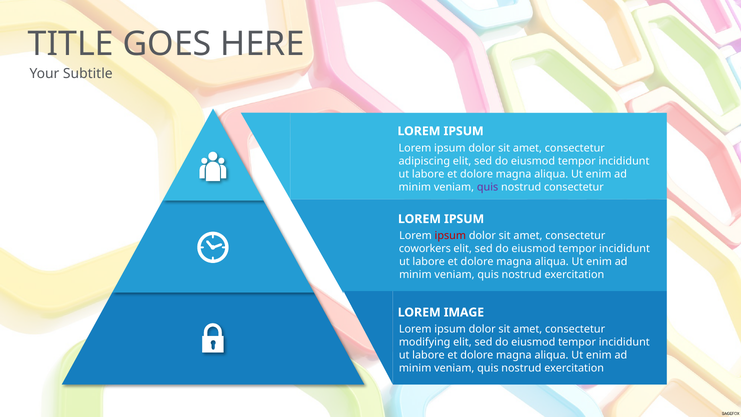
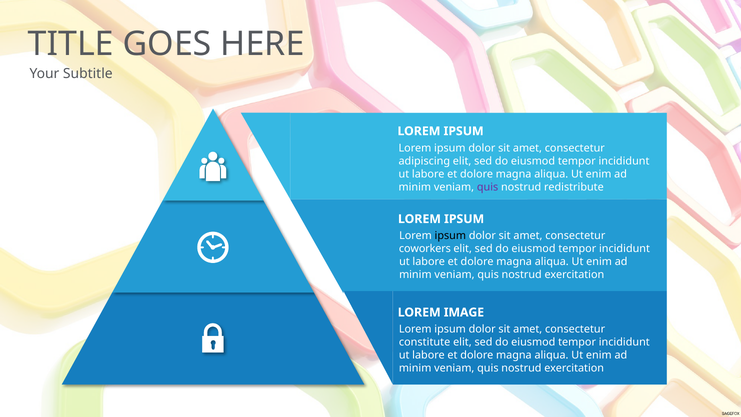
nostrud consectetur: consectetur -> redistribute (574, 187)
ipsum colour: red -> black (450, 236)
modifying: modifying -> constitute (425, 342)
